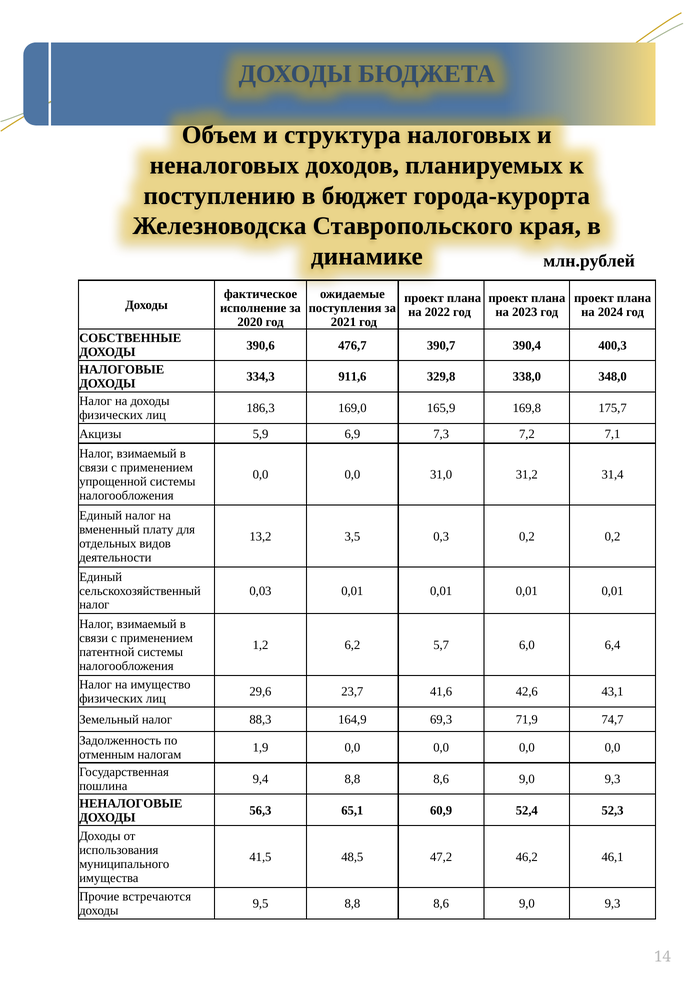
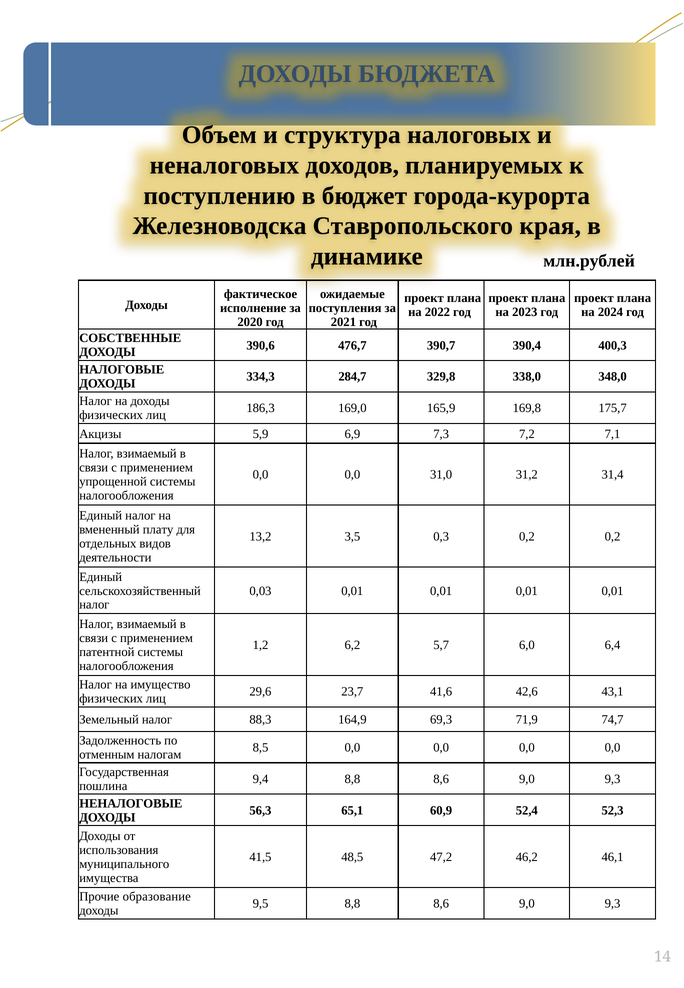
911,6: 911,6 -> 284,7 (352, 377)
1,9: 1,9 -> 8,5 (261, 748)
встречаются: встречаются -> образование (157, 897)
